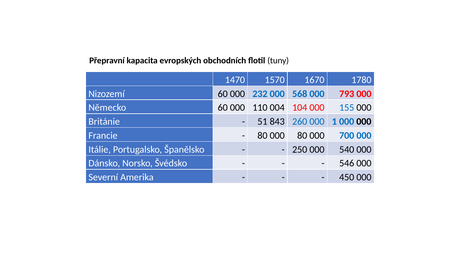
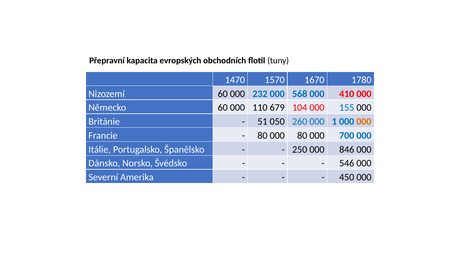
793: 793 -> 410 (347, 94)
004: 004 -> 679 (277, 108)
843: 843 -> 050 (277, 121)
000 colour: black -> orange (364, 121)
540: 540 -> 846 (347, 149)
